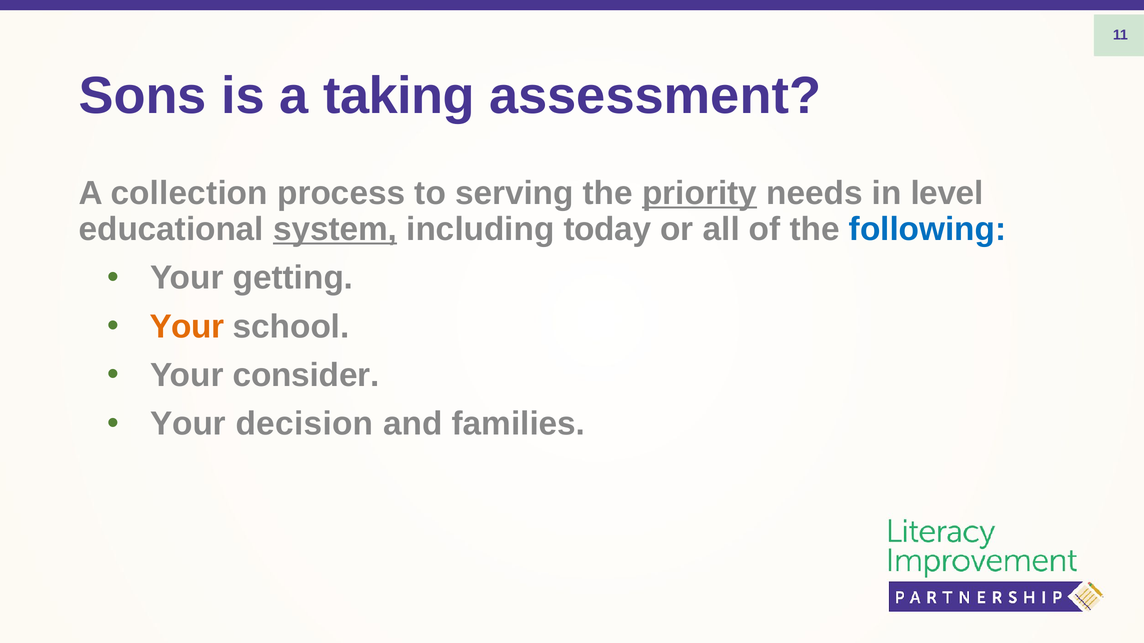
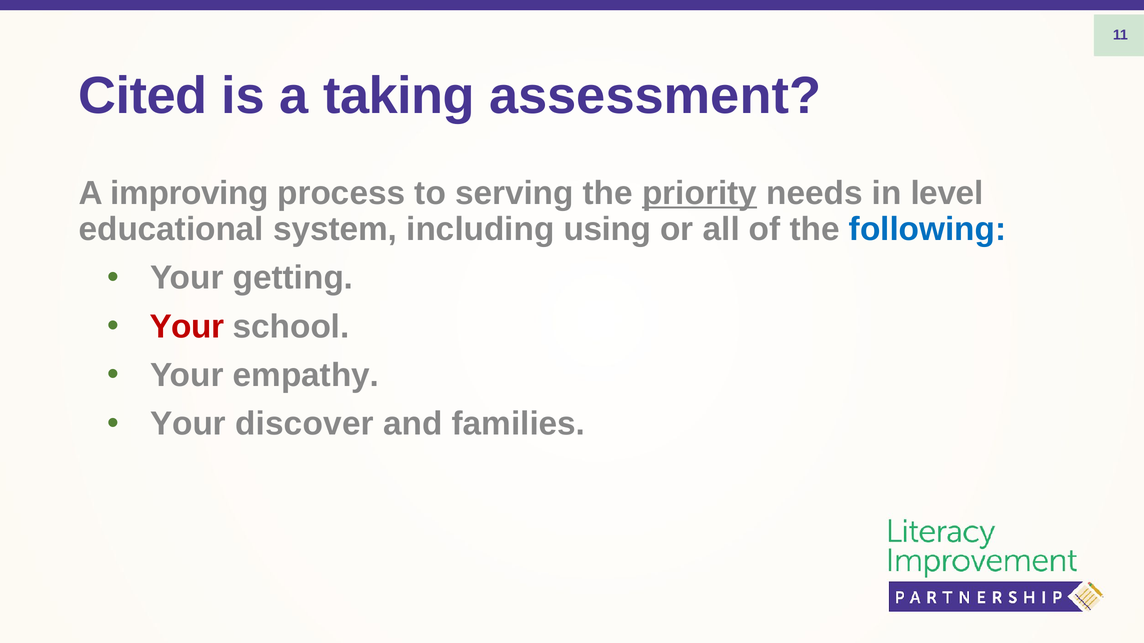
Sons: Sons -> Cited (143, 96)
collection: collection -> improving (189, 193)
system underline: present -> none (335, 229)
today: today -> using (607, 229)
Your colour: orange -> red (187, 327)
consider: consider -> empathy (306, 376)
decision: decision -> discover (304, 424)
